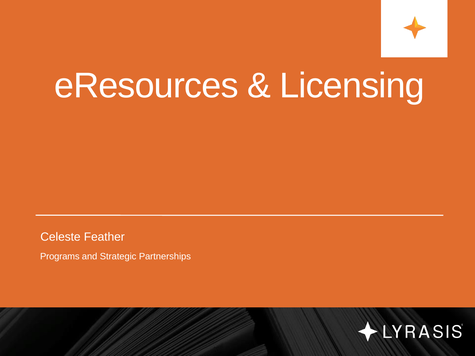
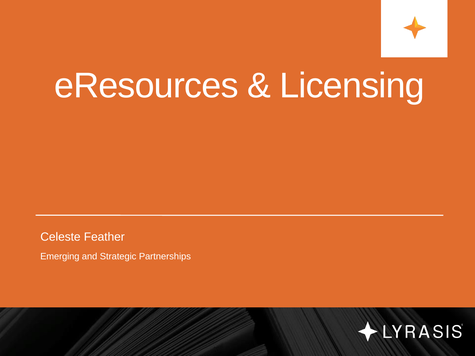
Programs: Programs -> Emerging (60, 257)
